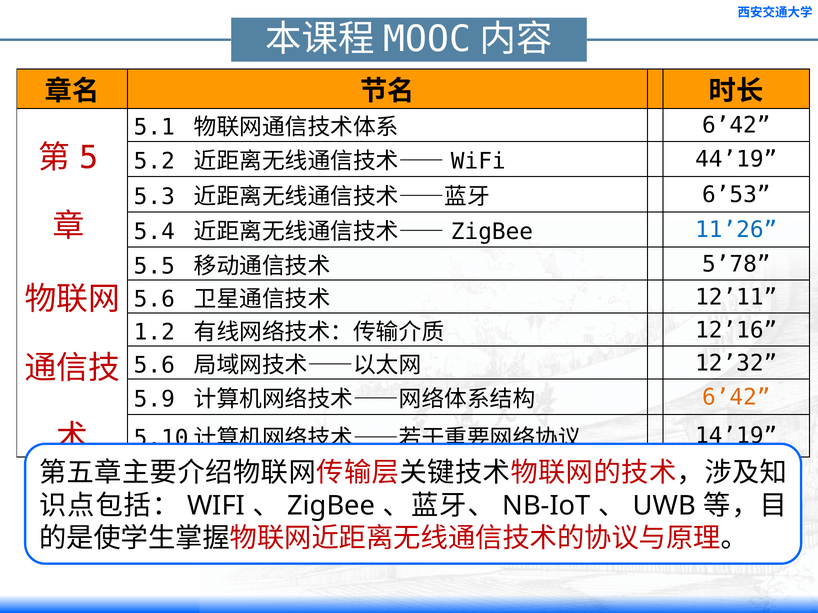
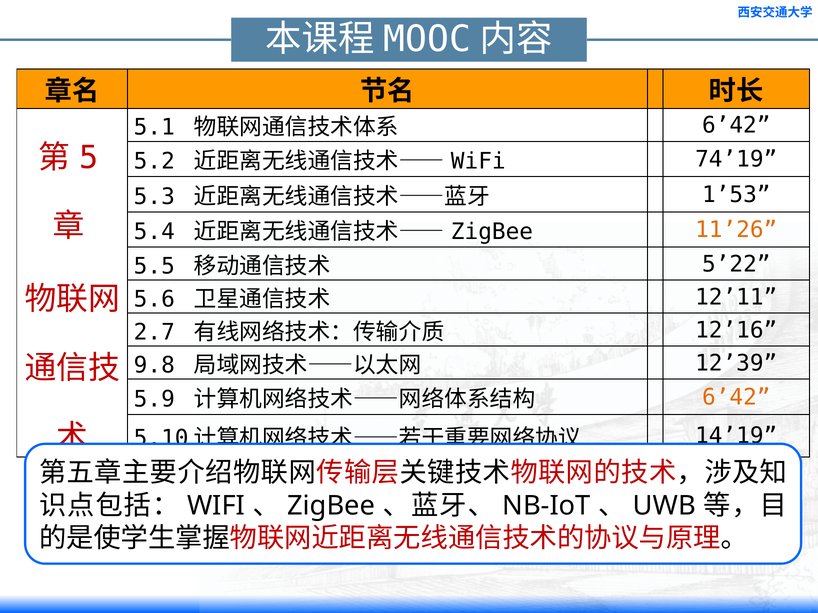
44’19: 44’19 -> 74’19 (736, 160)
6’53: 6’53 -> 1’53 (736, 195)
11’26 colour: blue -> orange (736, 230)
5’78: 5’78 -> 5’22 (736, 264)
1.2: 1.2 -> 2.7 (154, 332)
5.6: 5.6 -> 9.8 (154, 365)
12’32: 12’32 -> 12’39 (736, 363)
